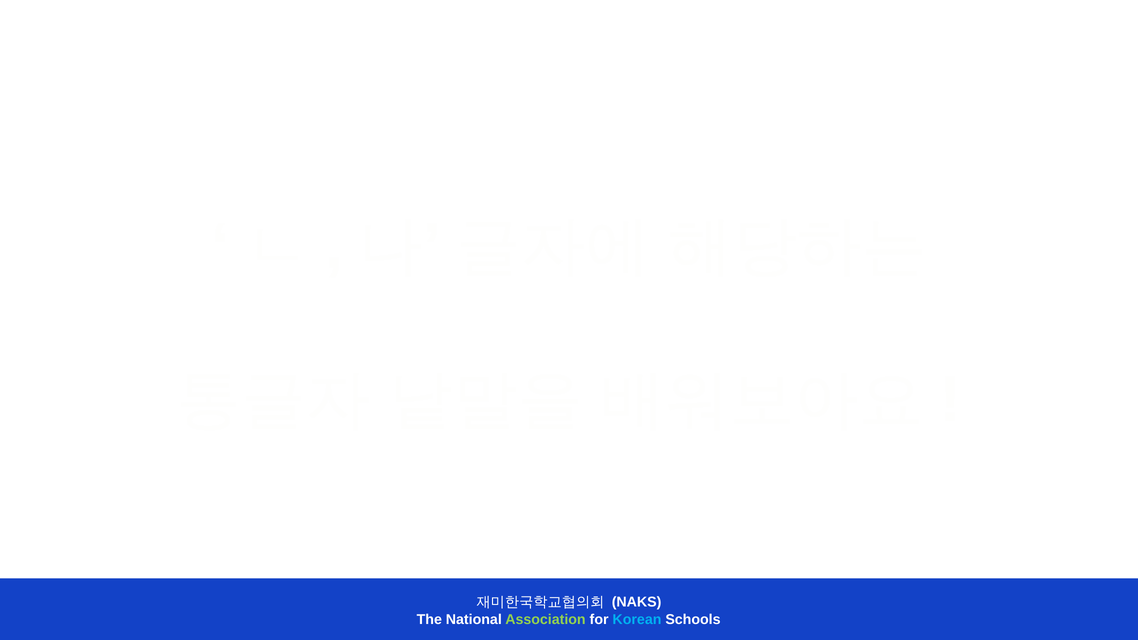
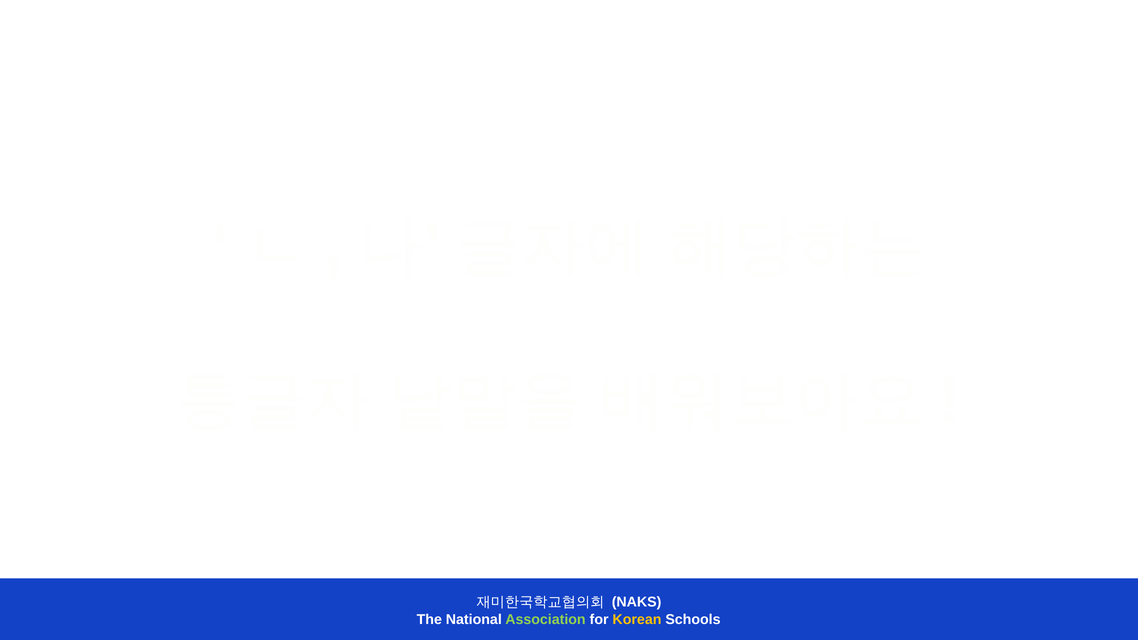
Korean colour: light blue -> yellow (637, 619)
